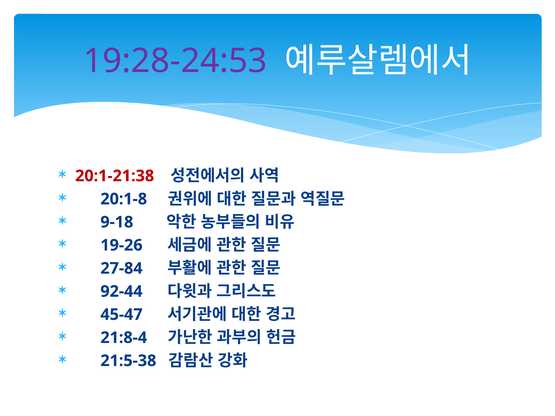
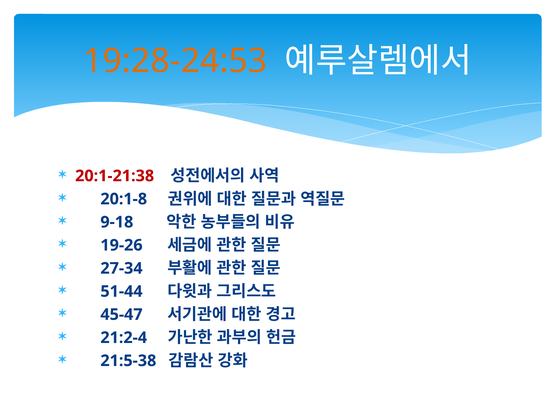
19:28-24:53 colour: purple -> orange (175, 61)
27-84: 27-84 -> 27-34 (121, 268)
92-44: 92-44 -> 51-44 (121, 292)
21:8-4: 21:8-4 -> 21:2-4 (124, 338)
